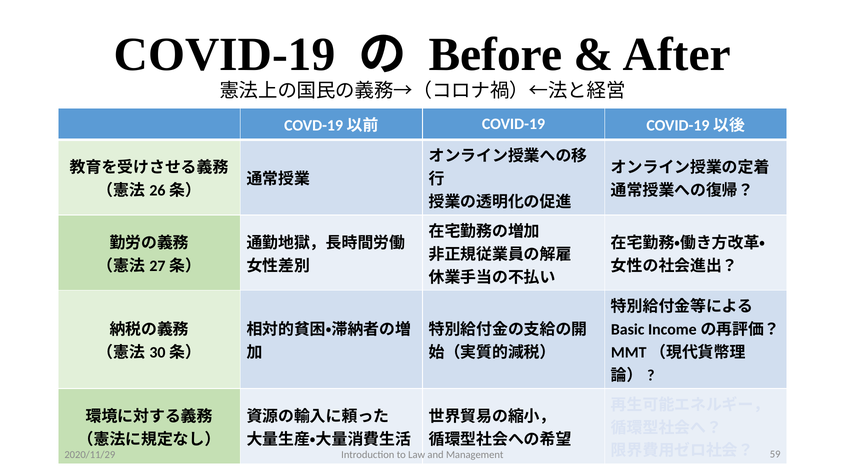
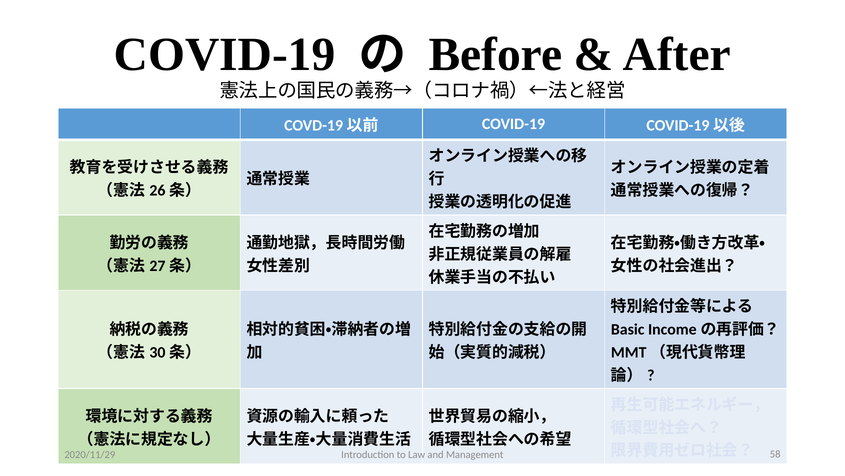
59: 59 -> 58 (775, 454)
